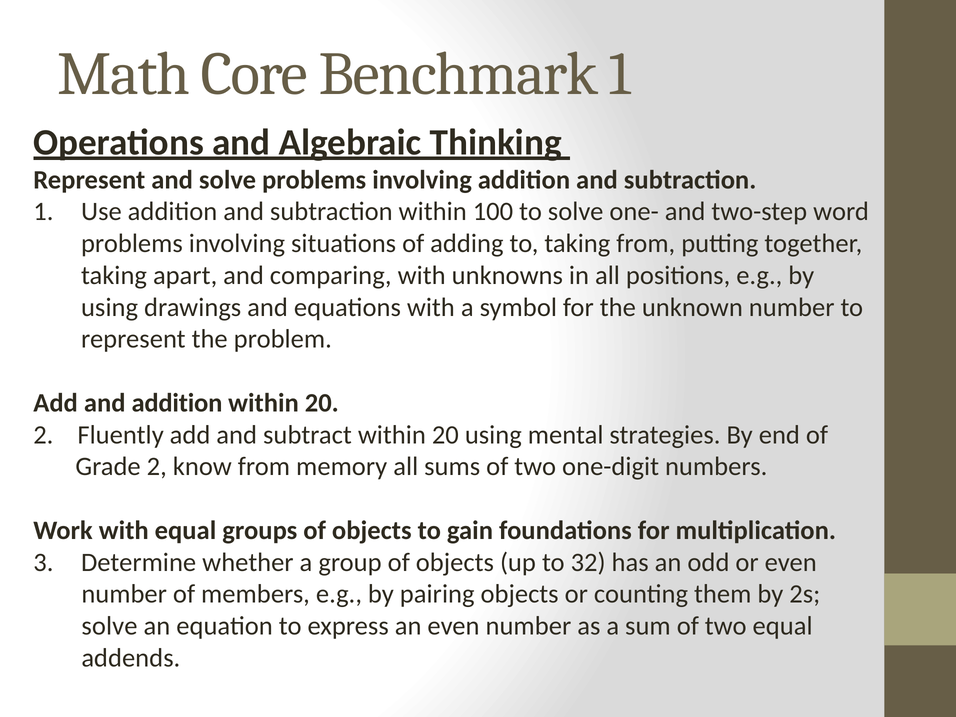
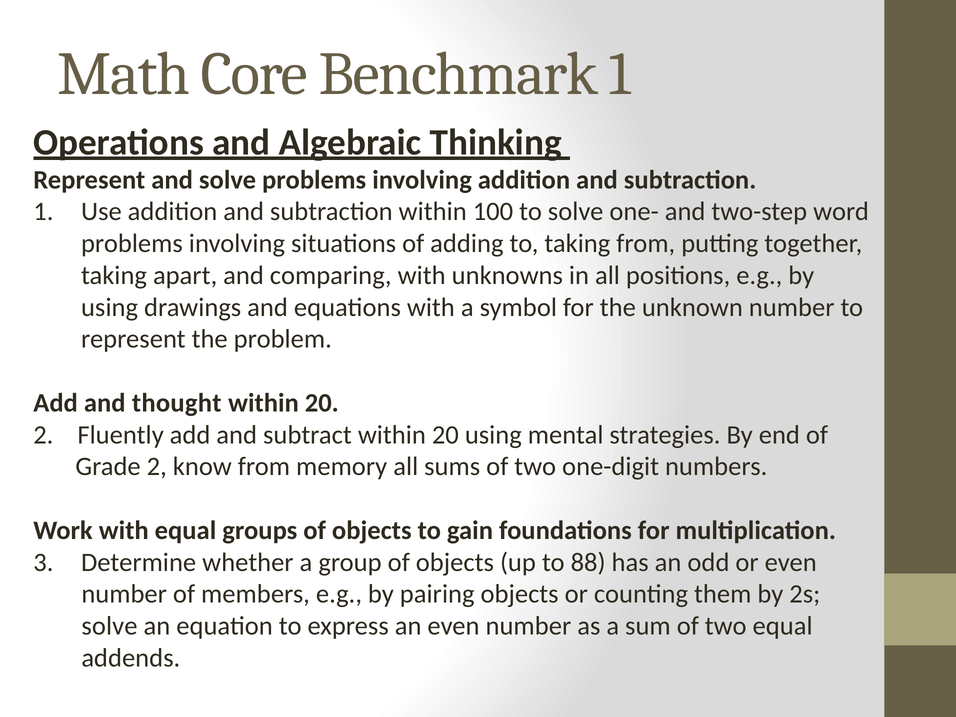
and addition: addition -> thought (177, 403)
32: 32 -> 88 (588, 562)
